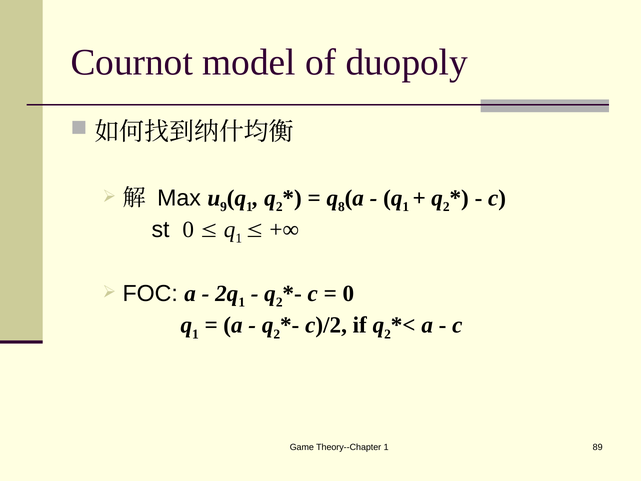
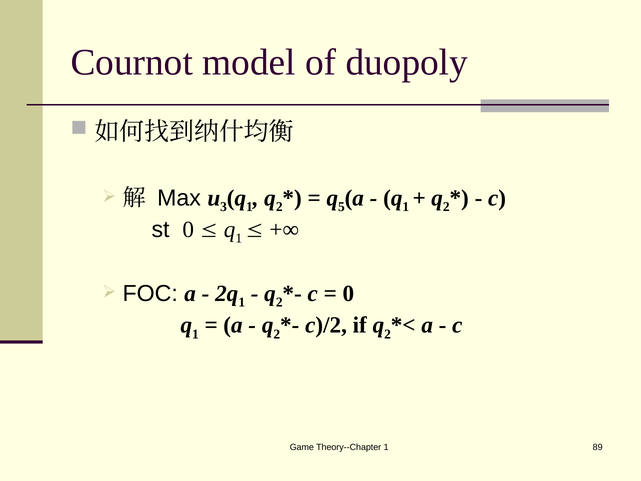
9: 9 -> 3 (224, 207)
8: 8 -> 5 (341, 207)
